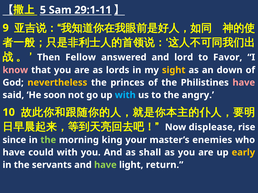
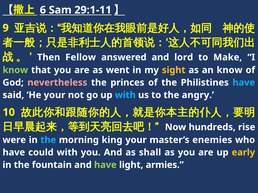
5: 5 -> 6 (43, 10)
Favor: Favor -> Make (228, 57)
know colour: pink -> light green (15, 70)
lords: lords -> went (118, 70)
an down: down -> know (230, 70)
nevertheless colour: yellow -> pink (57, 83)
have colour: pink -> light blue (244, 83)
He soon: soon -> your (55, 95)
displease: displease -> hundreds (212, 127)
since: since -> were (14, 140)
the colour: light green -> light blue (48, 140)
servants: servants -> fountain (52, 165)
return: return -> armies (165, 165)
